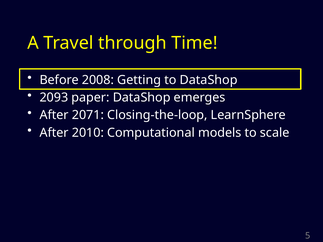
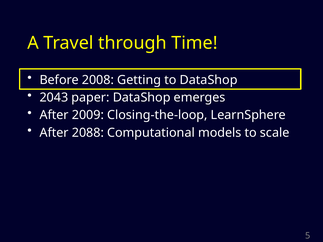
2093: 2093 -> 2043 (54, 98)
2071: 2071 -> 2009 (88, 115)
2010: 2010 -> 2088 (88, 133)
